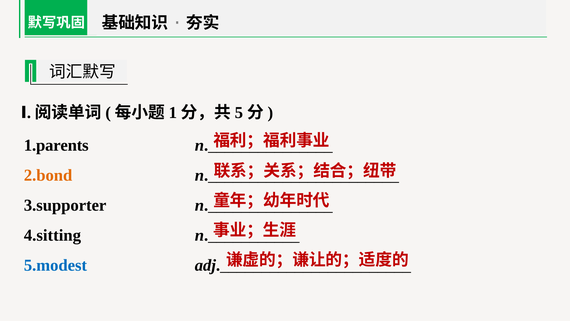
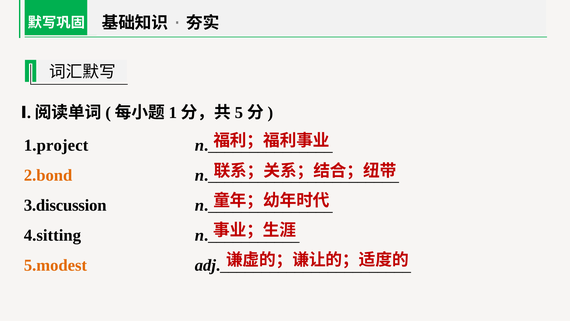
1.parents: 1.parents -> 1.project (56, 145)
3.supporter: 3.supporter -> 3.discussion (65, 205)
5.modest colour: blue -> orange (55, 265)
